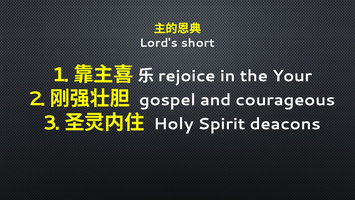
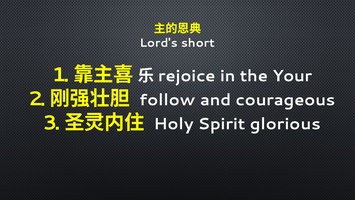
gospel: gospel -> follow (167, 100)
deacons: deacons -> glorious (285, 124)
